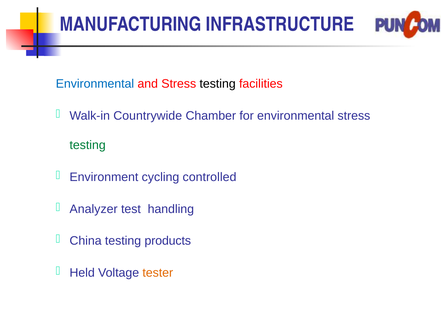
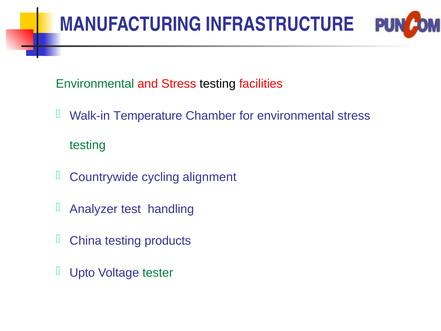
Environmental colour: blue -> green (95, 84)
Countrywide: Countrywide -> Temperature (148, 116)
Environment: Environment -> Countrywide (104, 177)
controlled: controlled -> alignment (210, 177)
Held: Held -> Upto (82, 273)
tester colour: orange -> green (158, 273)
